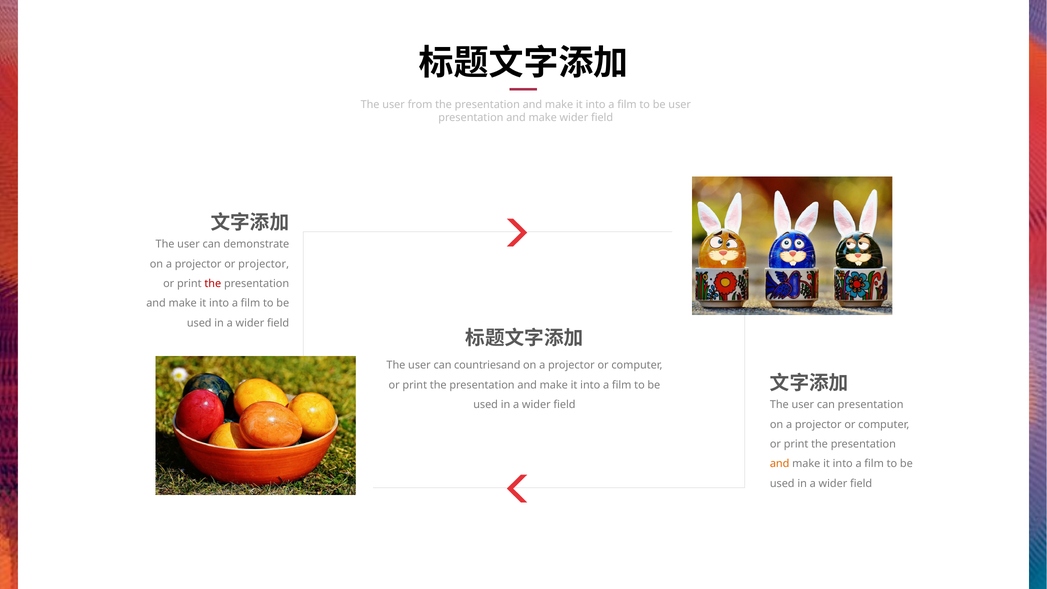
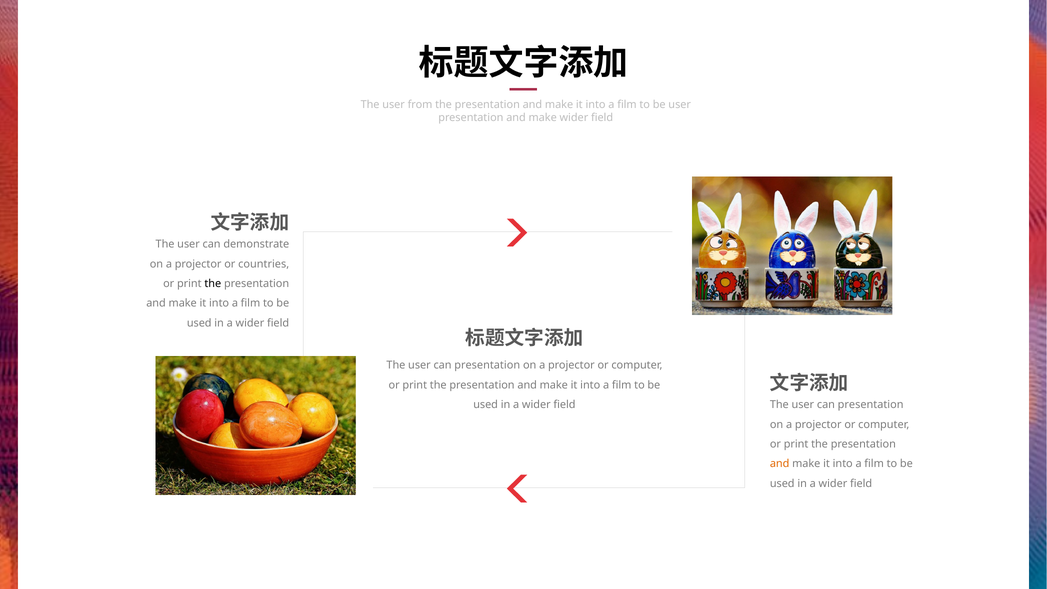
or projector: projector -> countries (264, 264)
the colour: red -> black (213, 284)
countriesand: countriesand -> presentation (487, 365)
